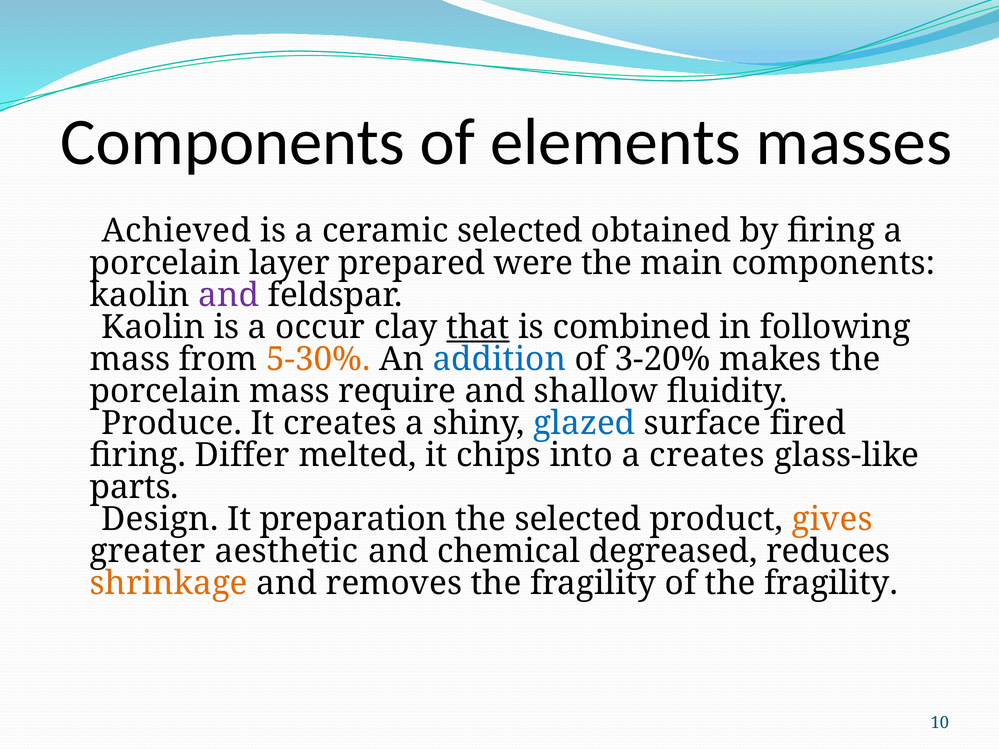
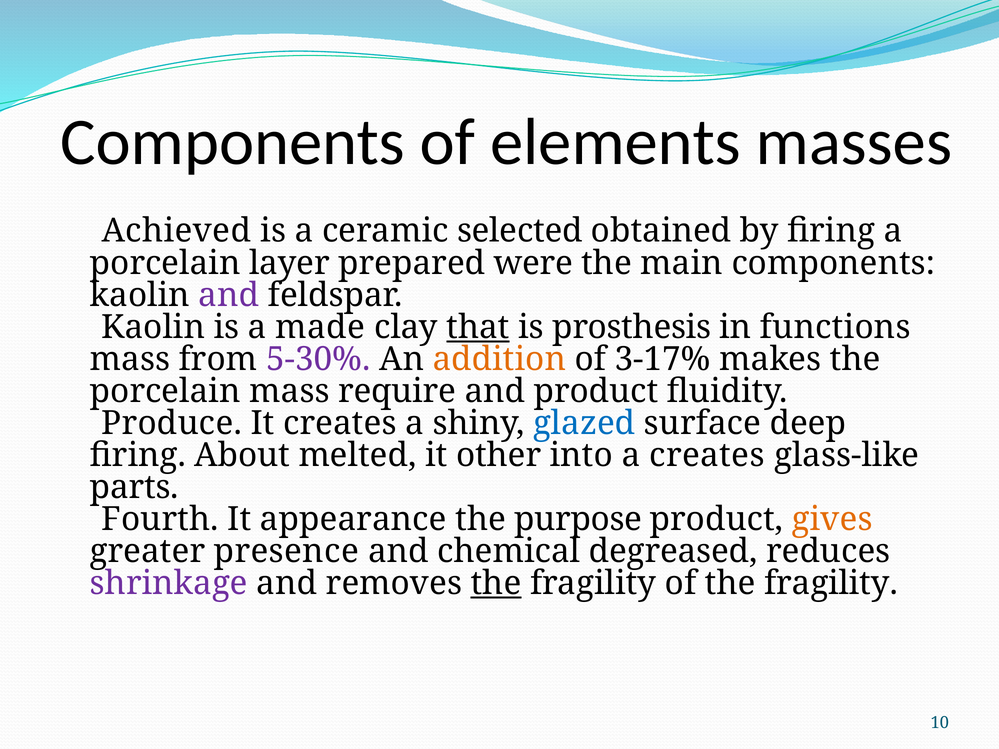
occur: occur -> made (320, 327)
combined: combined -> prosthesis (632, 327)
following: following -> functions (835, 327)
5-30% colour: orange -> purple (318, 359)
addition colour: blue -> orange (499, 359)
3-20%: 3-20% -> 3-17% (663, 359)
and shallow: shallow -> product (596, 391)
fired: fired -> deep (808, 423)
Differ: Differ -> About (242, 455)
chips: chips -> other (499, 455)
Design: Design -> Fourth (160, 519)
preparation: preparation -> appearance (353, 519)
the selected: selected -> purpose (578, 519)
aesthetic: aesthetic -> presence (286, 551)
shrinkage colour: orange -> purple (169, 583)
the underline: none -> present (496, 583)
